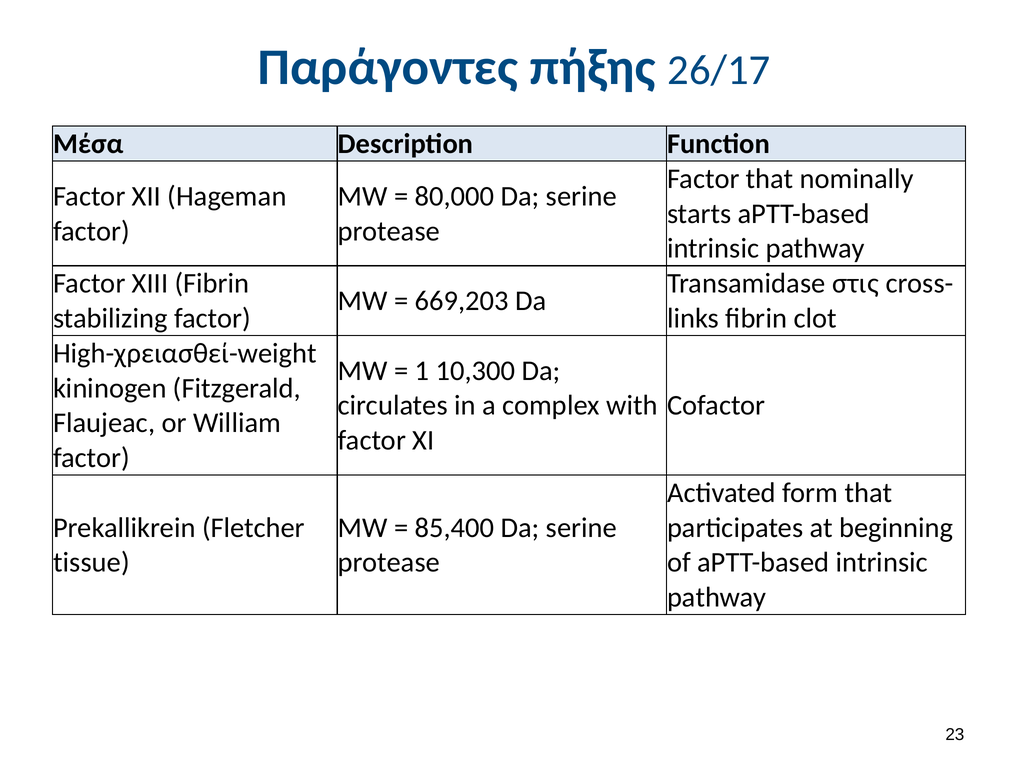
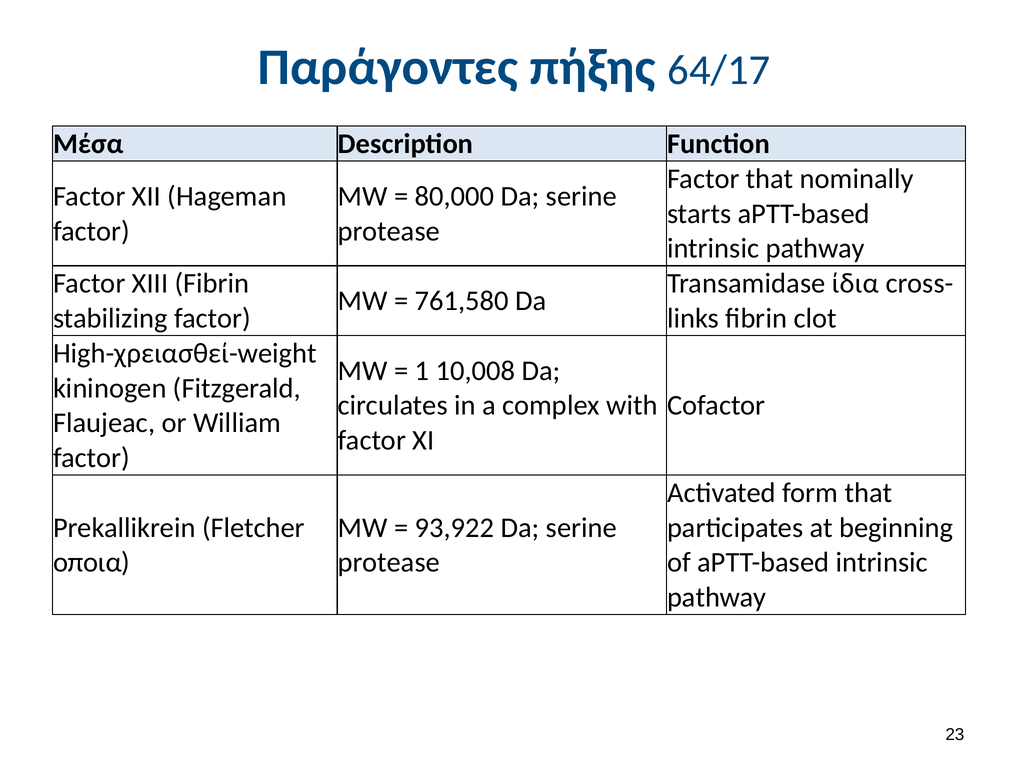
26/17: 26/17 -> 64/17 (719, 70)
στις: στις -> ίδια (855, 284)
669,203: 669,203 -> 761,580 (462, 301)
10,300: 10,300 -> 10,008 (475, 371)
85,400: 85,400 -> 93,922 (455, 528)
tissue: tissue -> οποια (92, 563)
